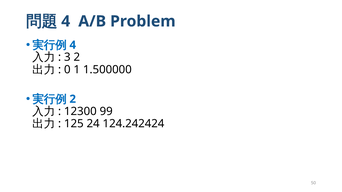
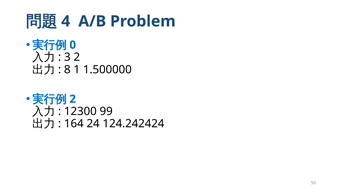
4: 4 -> 0 (73, 45)
0: 0 -> 8 (67, 70)
125: 125 -> 164 (74, 124)
